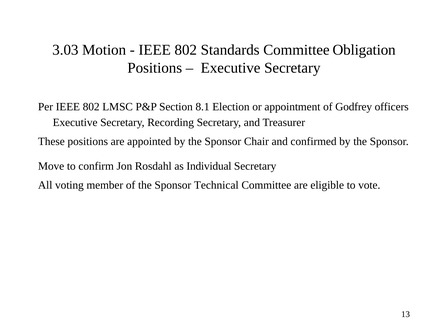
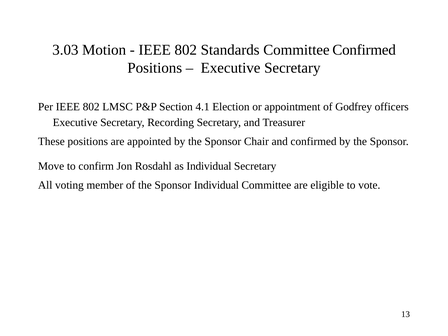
Committee Obligation: Obligation -> Confirmed (364, 50)
8.1: 8.1 -> 4.1 (203, 107)
Sponsor Technical: Technical -> Individual (216, 185)
